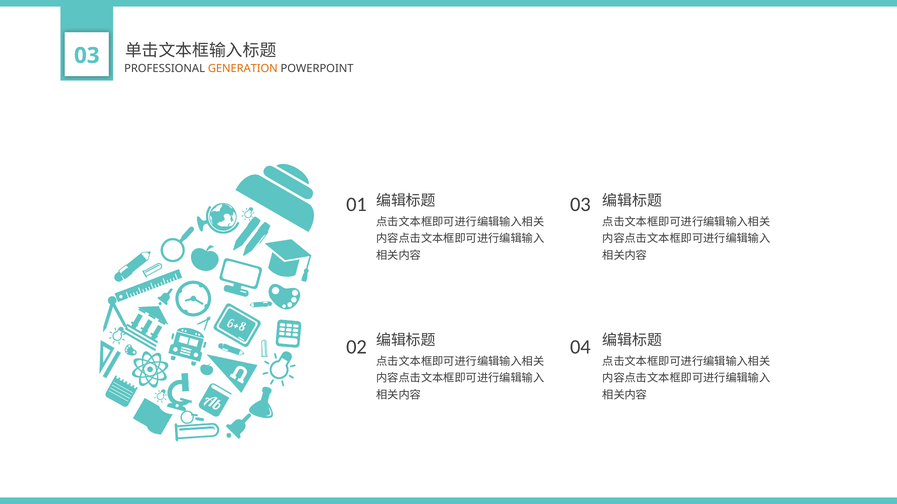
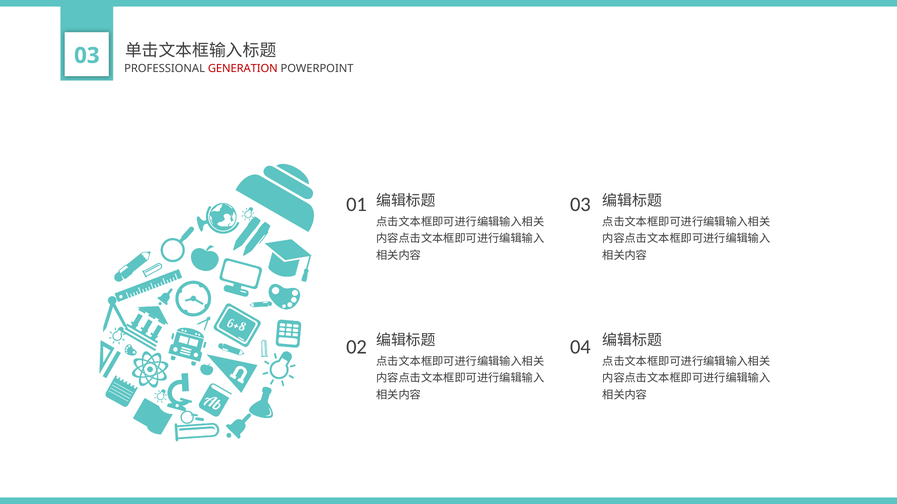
GENERATION colour: orange -> red (243, 69)
